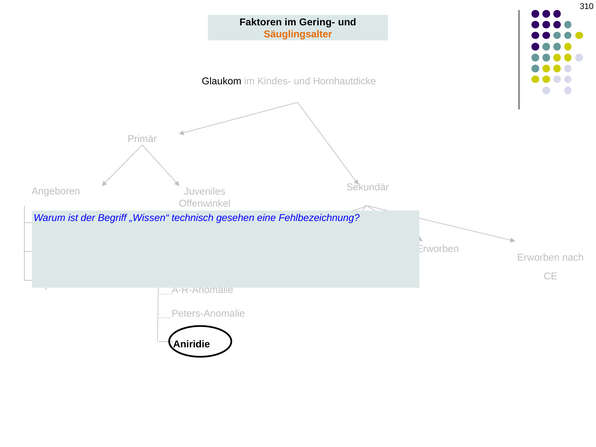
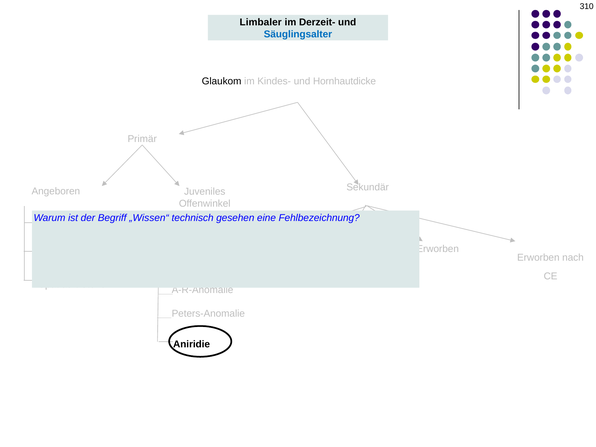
Faktoren: Faktoren -> Limbaler (261, 22)
Gering-: Gering- -> Derzeit- (317, 22)
Säuglingsalter colour: orange -> blue (298, 34)
